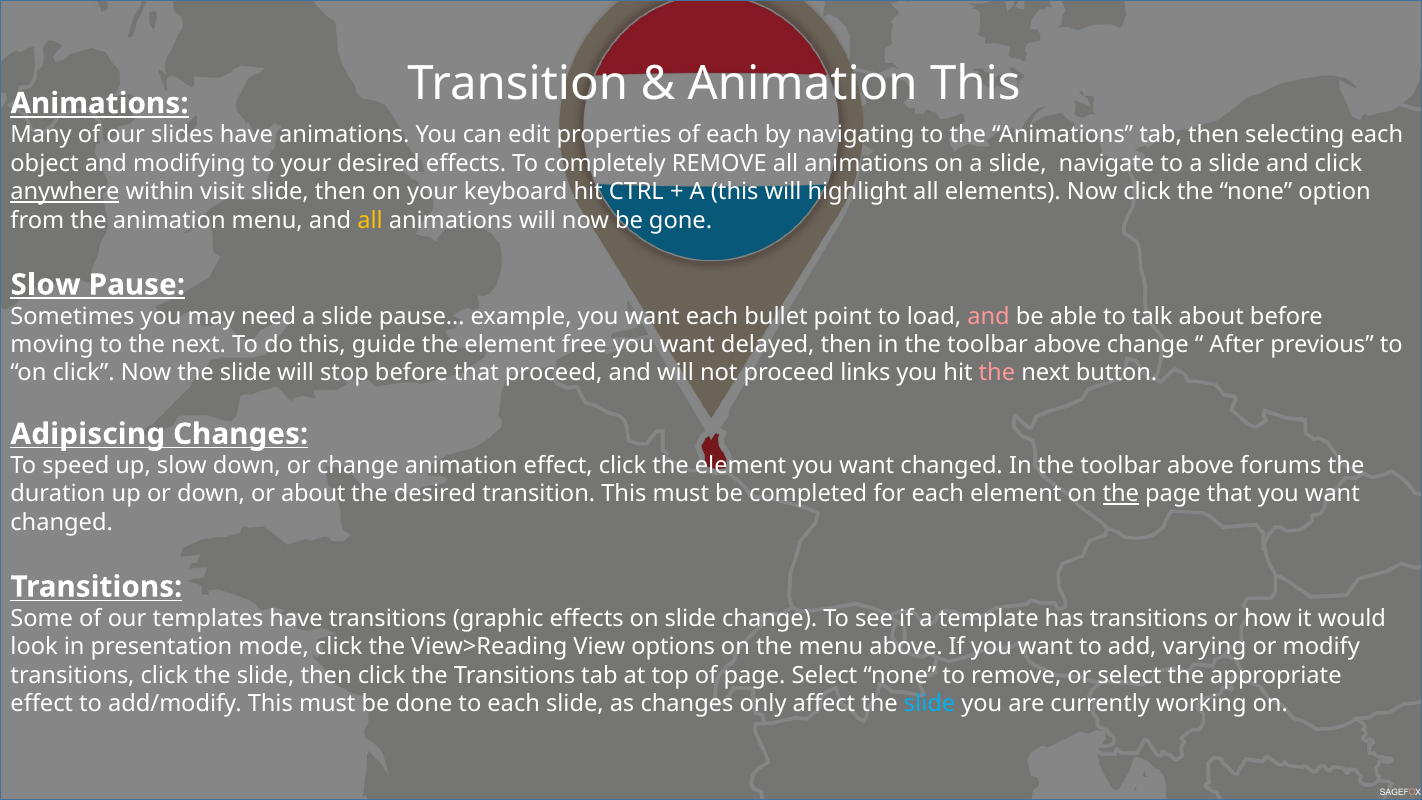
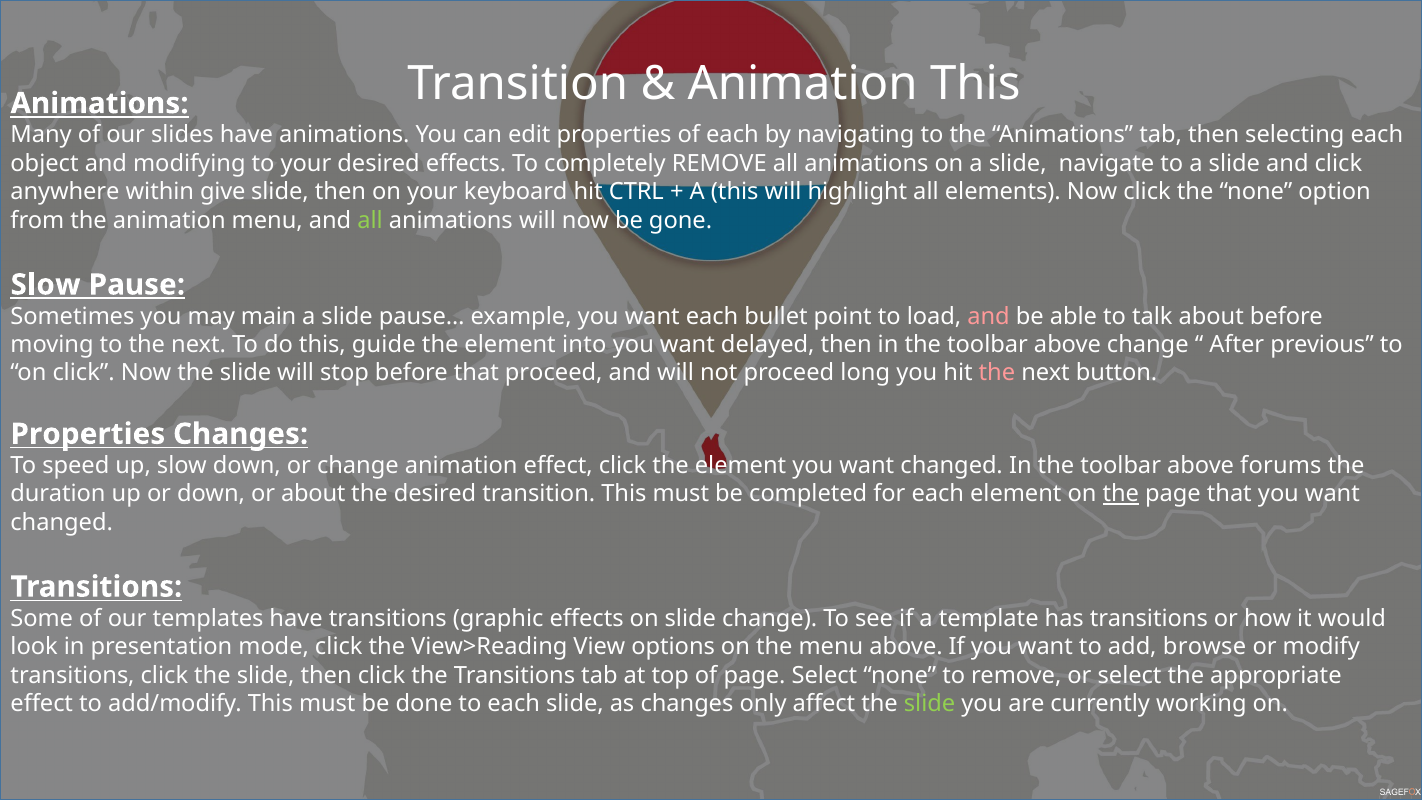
anywhere underline: present -> none (65, 192)
visit: visit -> give (223, 192)
all colour: yellow -> light green (370, 220)
need: need -> main (269, 316)
free: free -> into (584, 345)
links: links -> long (865, 373)
Adipiscing: Adipiscing -> Properties (88, 434)
varying: varying -> browse (1205, 647)
slide colour: light blue -> light green (930, 704)
